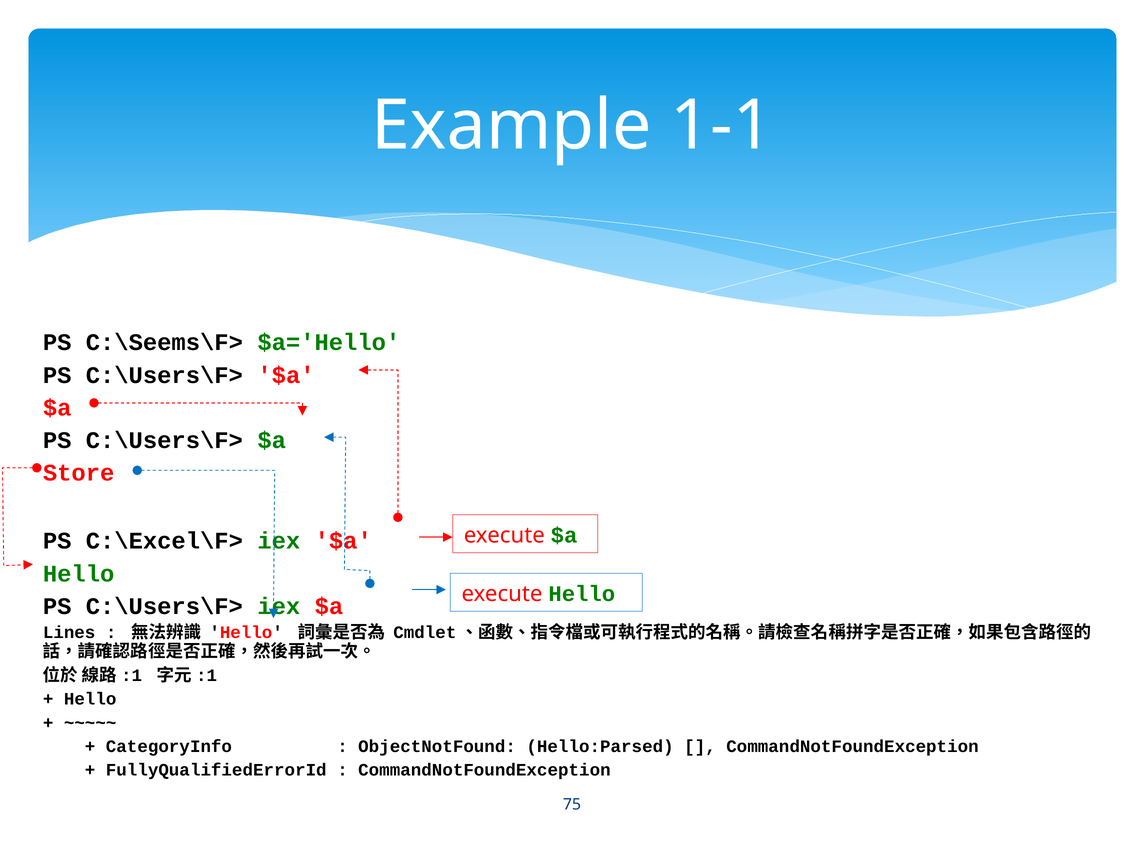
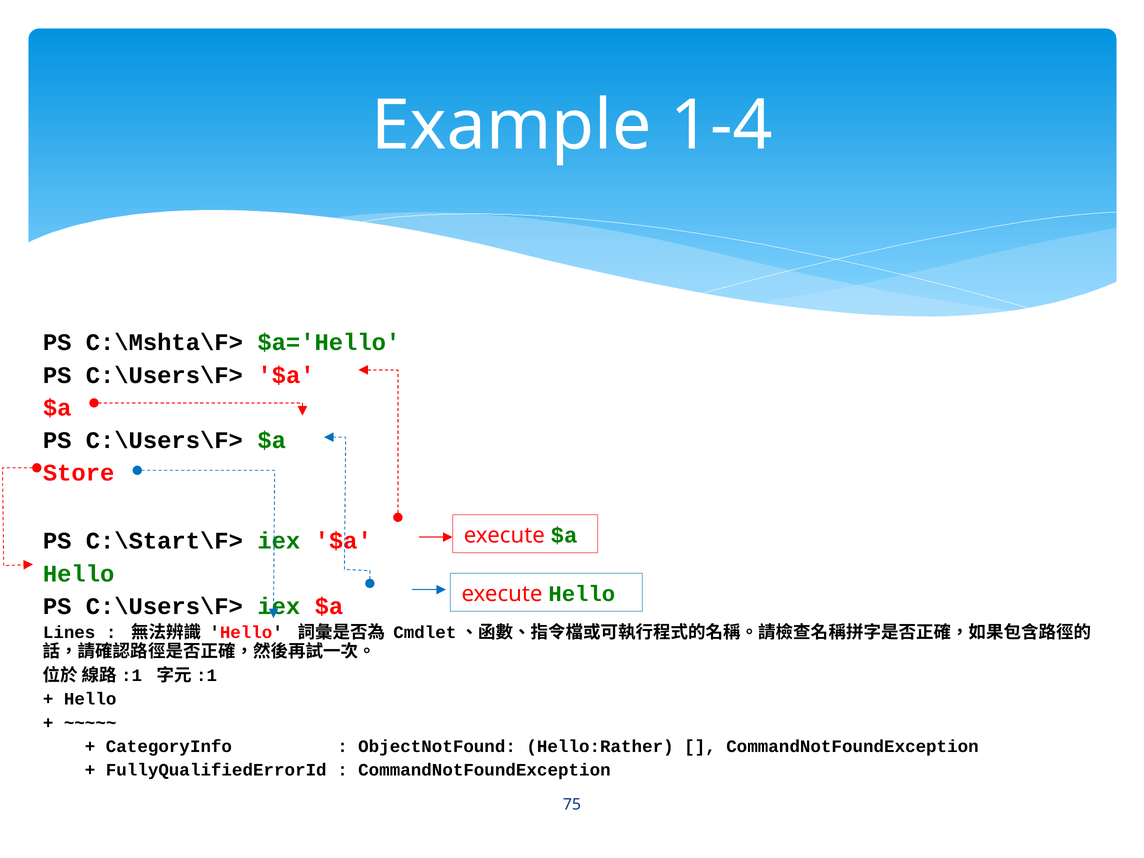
1-1: 1-1 -> 1-4 (721, 126)
C:\Seems\F>: C:\Seems\F> -> C:\Mshta\F> (164, 343)
C:\Excel\F>: C:\Excel\F> -> C:\Start\F> (164, 541)
Hello:Parsed: Hello:Parsed -> Hello:Rather (600, 746)
